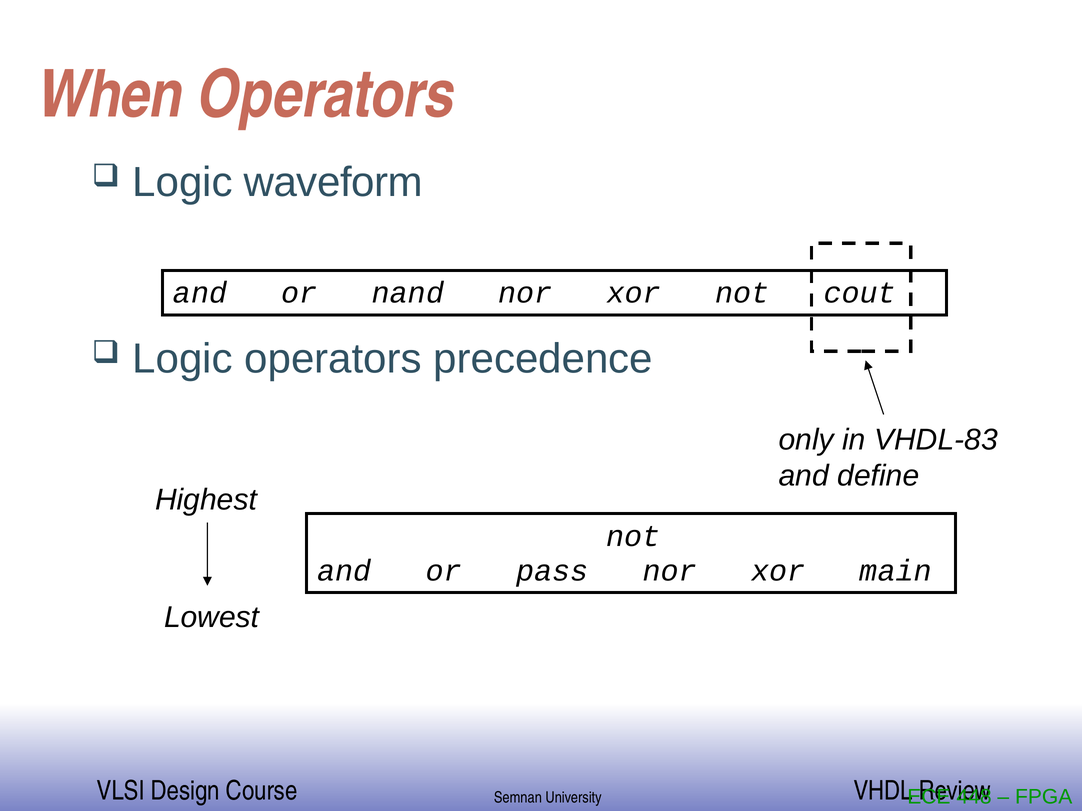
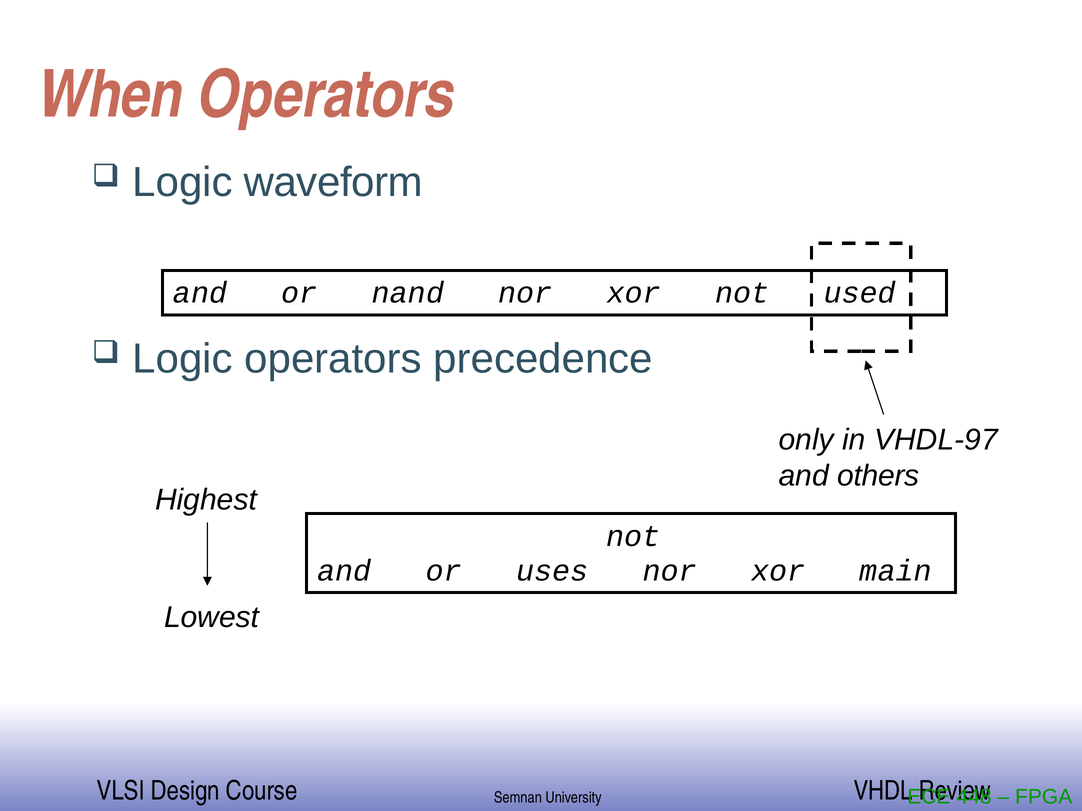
cout: cout -> used (860, 293)
VHDL-83: VHDL-83 -> VHDL-97 (936, 440)
define: define -> others (878, 476)
pass: pass -> uses (552, 571)
